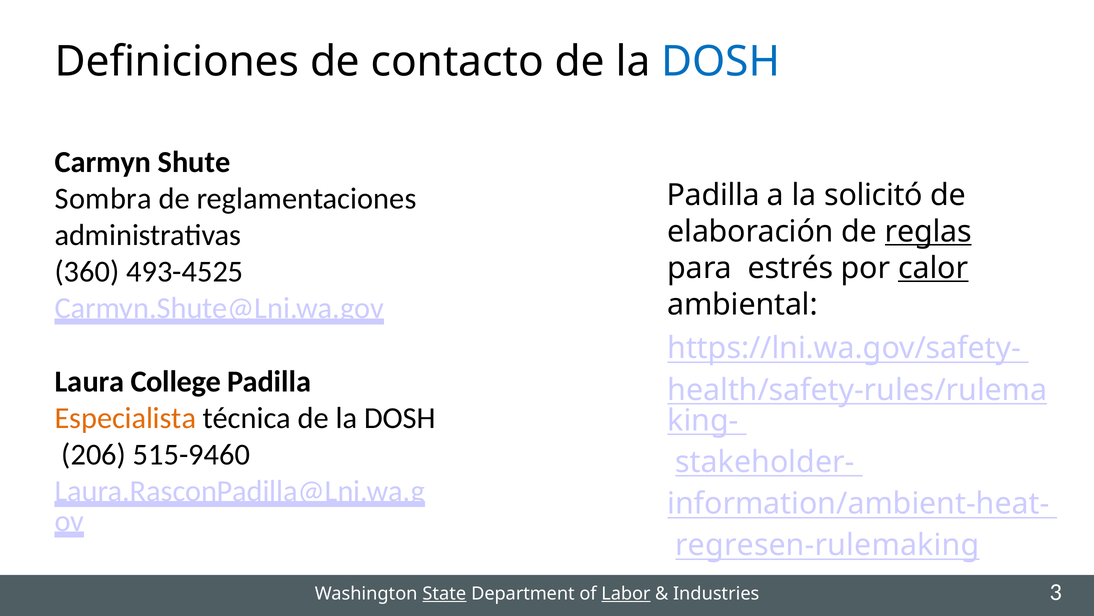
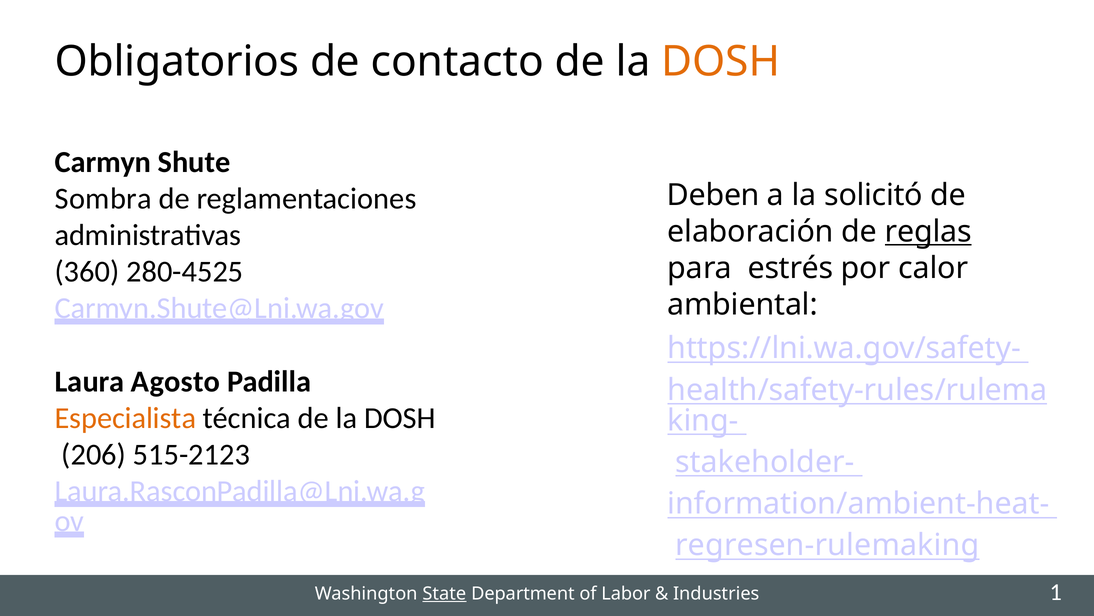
Definiciones: Definiciones -> Obligatorios (177, 62)
DOSH colour: blue -> orange (721, 62)
Padilla: Padilla -> Deben (713, 195)
493-4525: 493-4525 -> 280-4525 (185, 272)
calor underline: present -> none (933, 268)
College: College -> Agosto (176, 381)
515-9460: 515-9460 -> 515-2123 (192, 454)
Labor underline: present -> none (626, 593)
3: 3 -> 1 (1056, 592)
